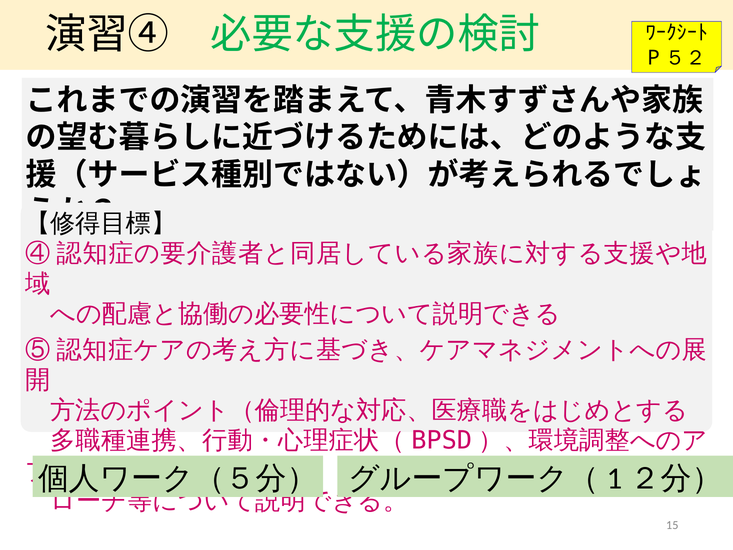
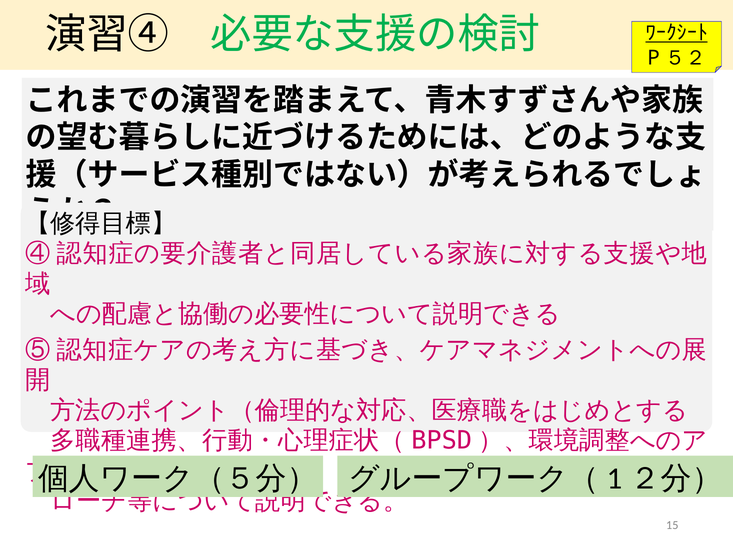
ﾜｰｸｼｰﾄ underline: none -> present (677, 33)
